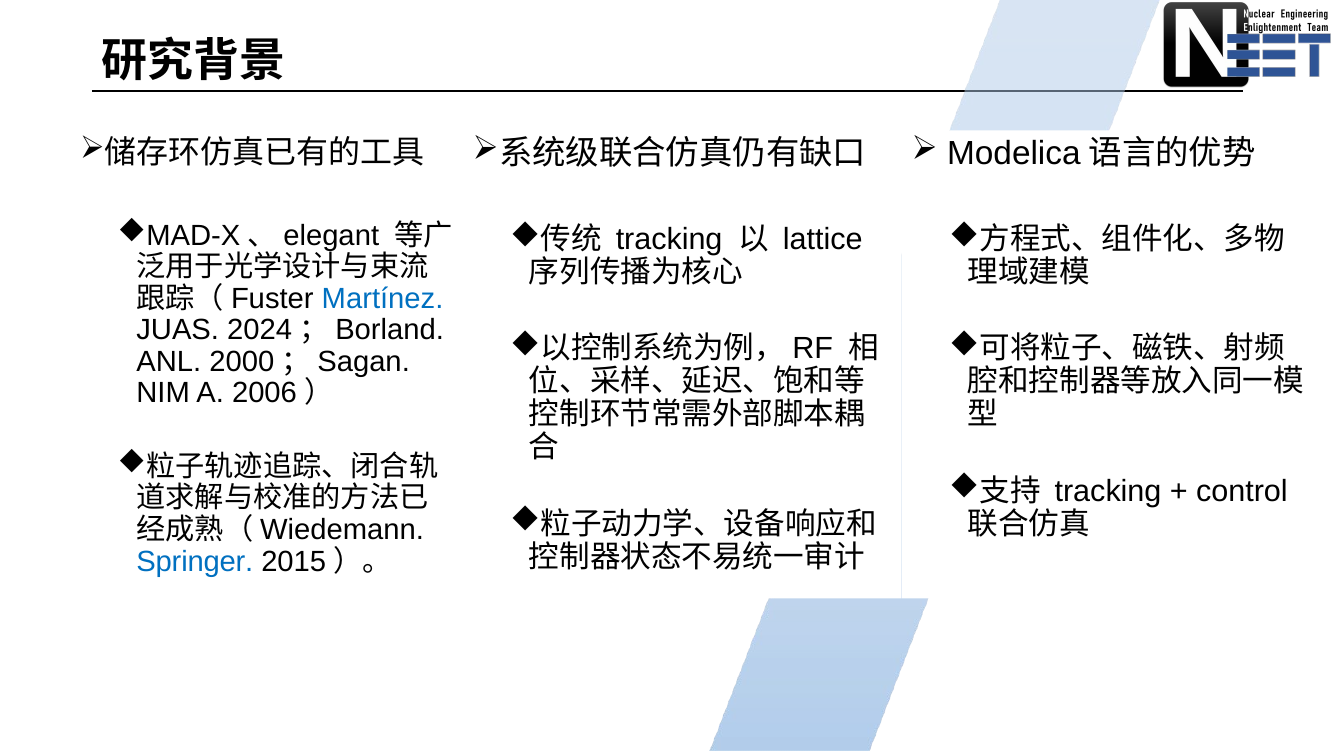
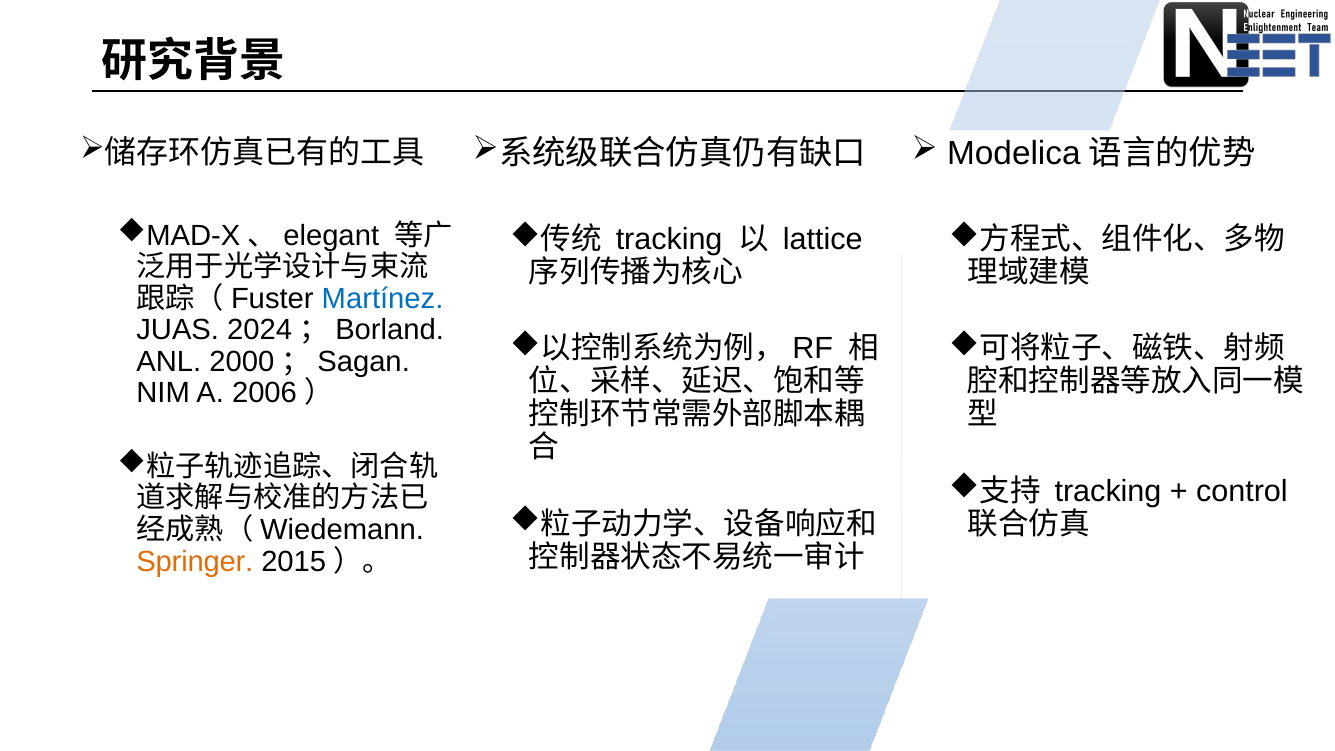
Springer colour: blue -> orange (195, 561)
